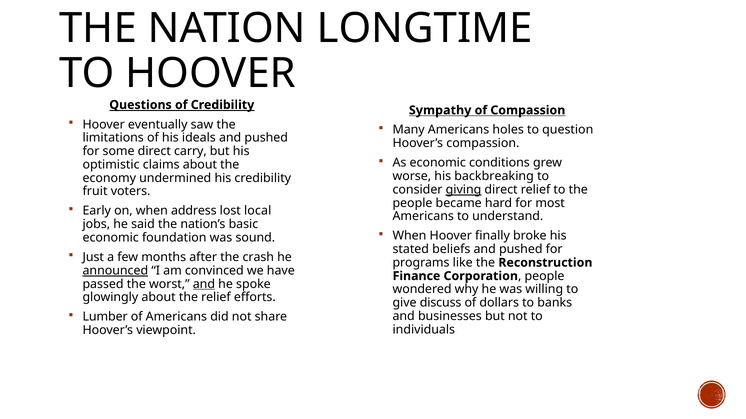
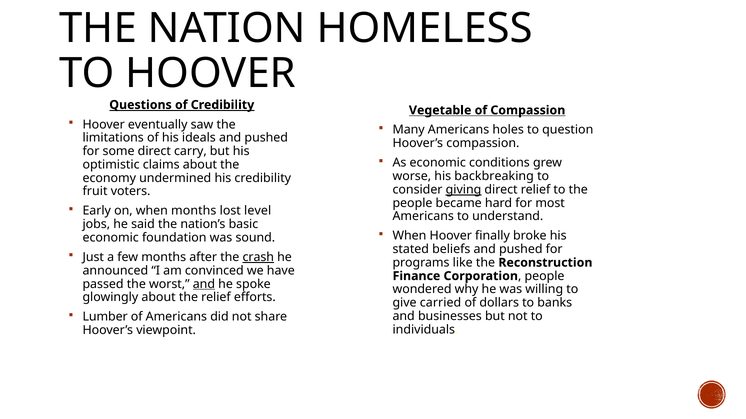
LONGTIME: LONGTIME -> HOMELESS (425, 28)
Sympathy: Sympathy -> Vegetable (440, 110)
when address: address -> months (194, 211)
local: local -> level (258, 211)
crash underline: none -> present (258, 258)
announced underline: present -> none (115, 271)
discuss: discuss -> carried (441, 303)
